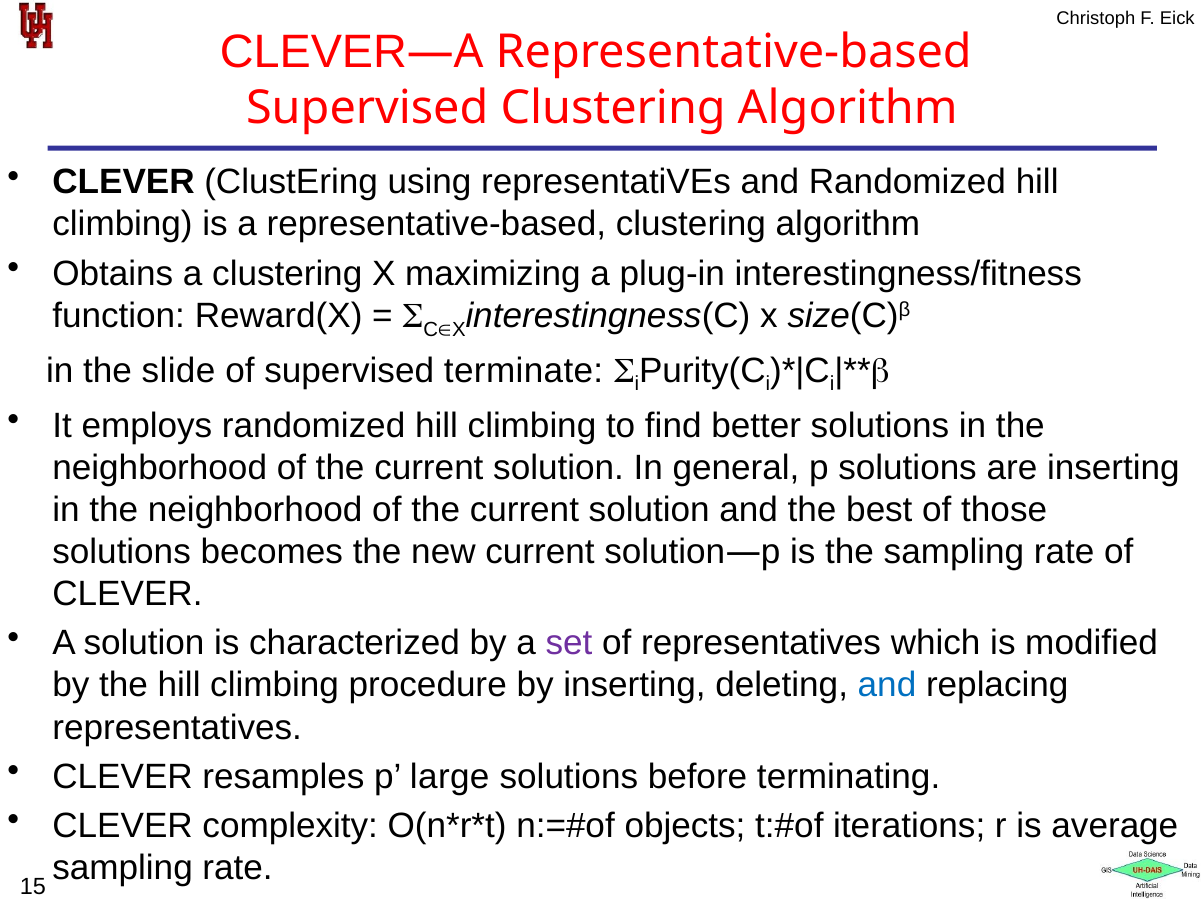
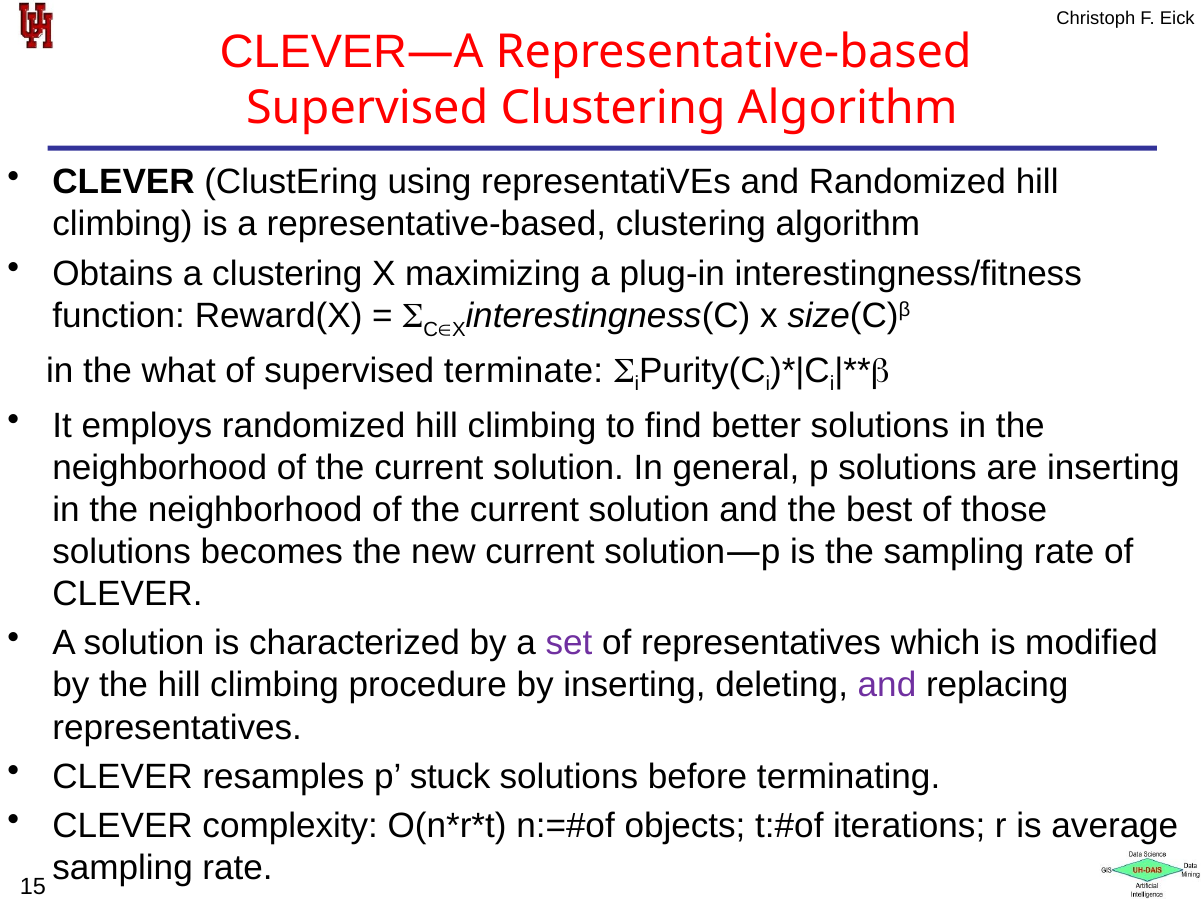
slide: slide -> what (179, 371)
and colour: blue -> purple (887, 685)
large: large -> stuck (450, 777)
